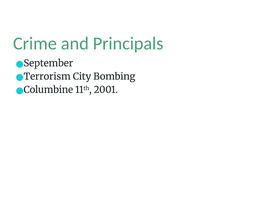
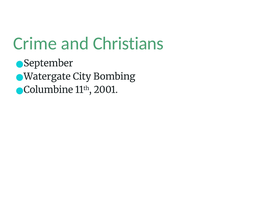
Principals: Principals -> Christians (128, 43)
Terrorism: Terrorism -> Watergate (47, 76)
